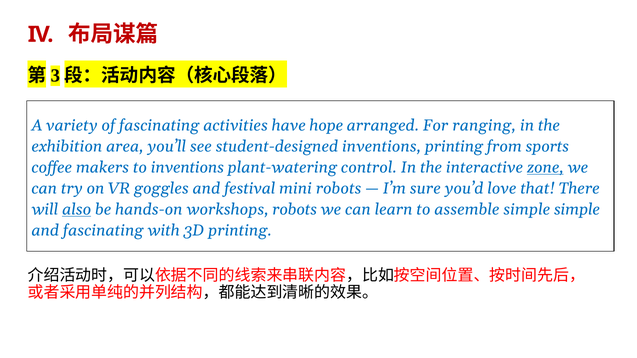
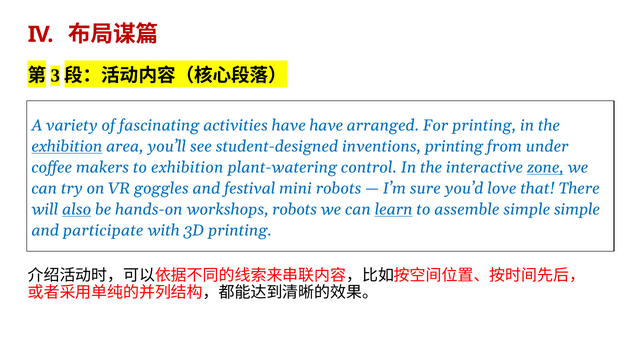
have hope: hope -> have (326, 126)
For ranging: ranging -> printing (484, 126)
exhibition underline: none -> present (67, 147)
sports: sports -> under (547, 147)
to inventions: inventions -> exhibition (187, 168)
learn underline: none -> present (394, 210)
and fascinating: fascinating -> participate (103, 231)
